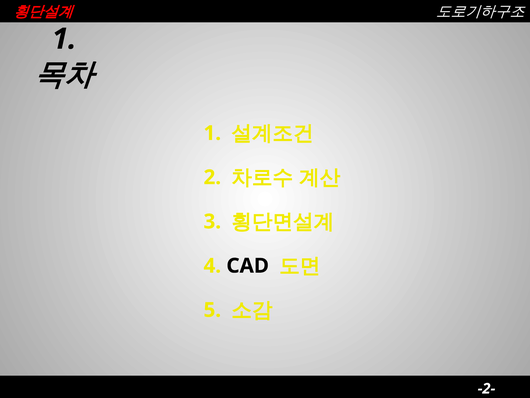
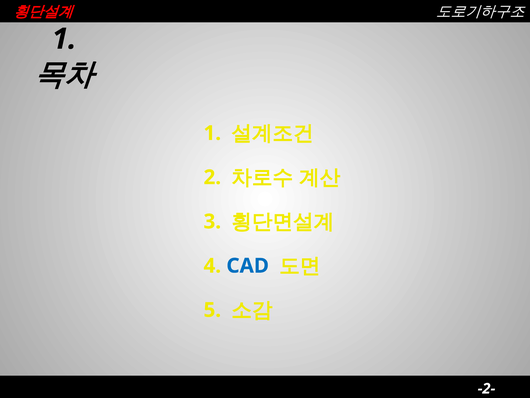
CAD colour: black -> blue (248, 265)
